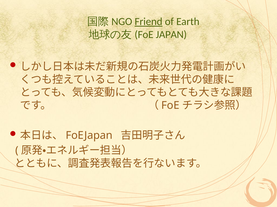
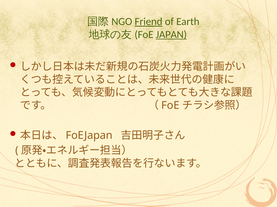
JAPAN underline: none -> present (171, 35)
